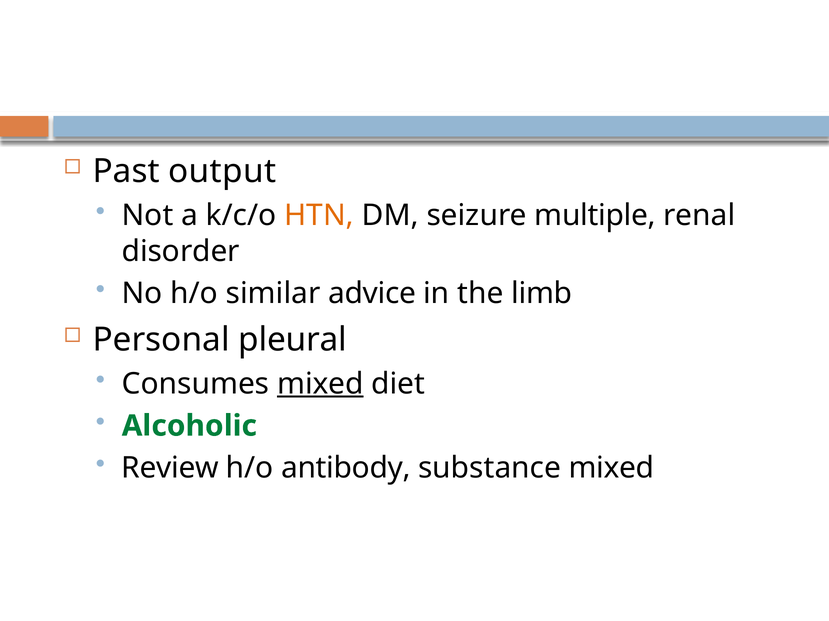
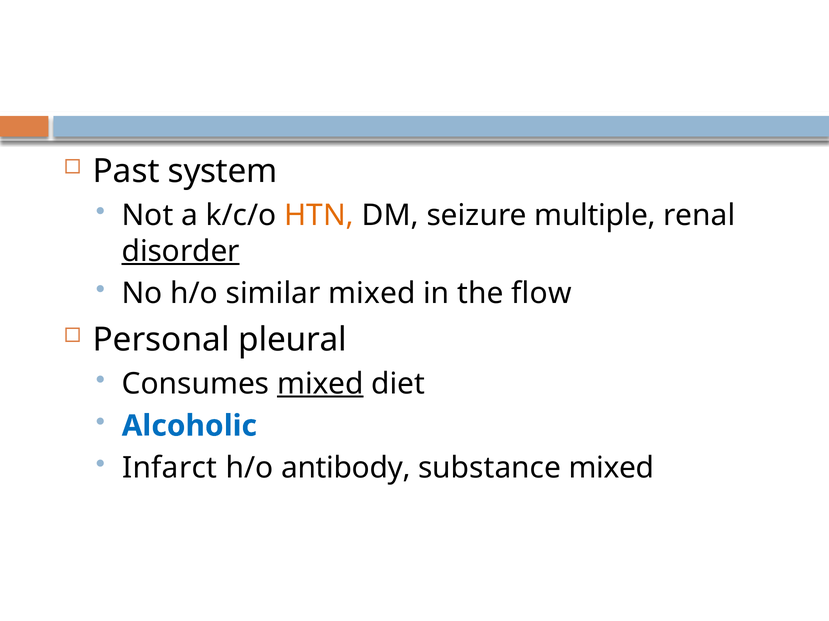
output: output -> system (223, 172)
disorder underline: none -> present (181, 252)
similar advice: advice -> mixed (372, 294)
limb: limb -> flow (541, 294)
Alcoholic colour: green -> blue (189, 426)
Review: Review -> Infarct (170, 469)
